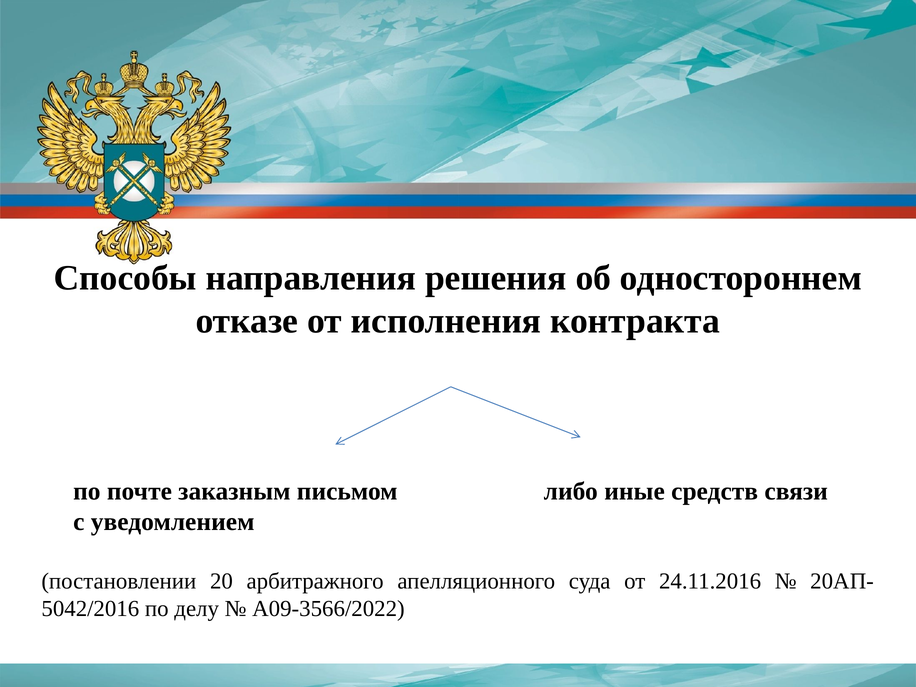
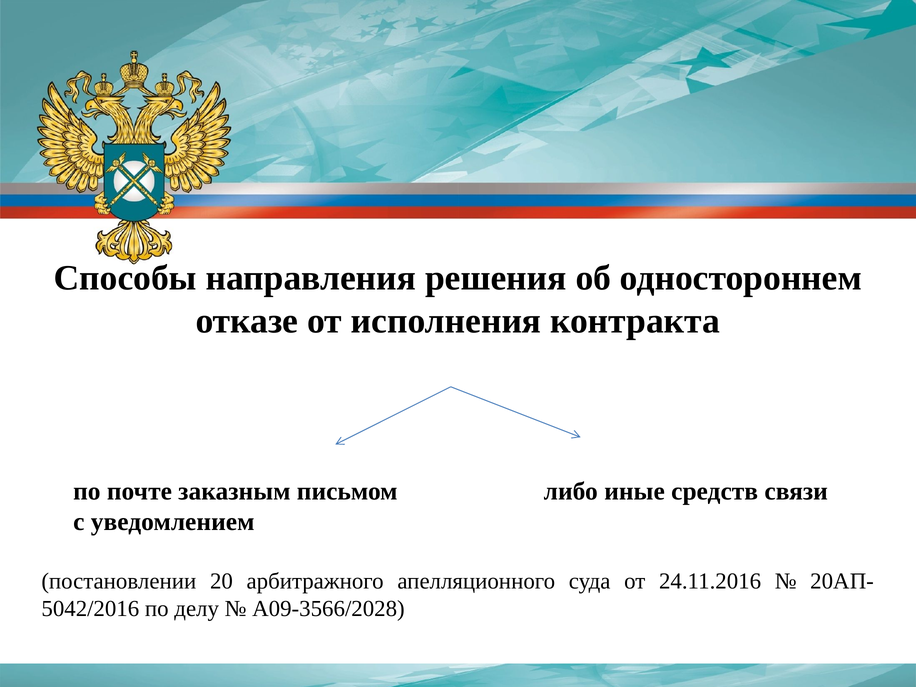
А09-3566/2022: А09-3566/2022 -> А09-3566/2028 (328, 609)
